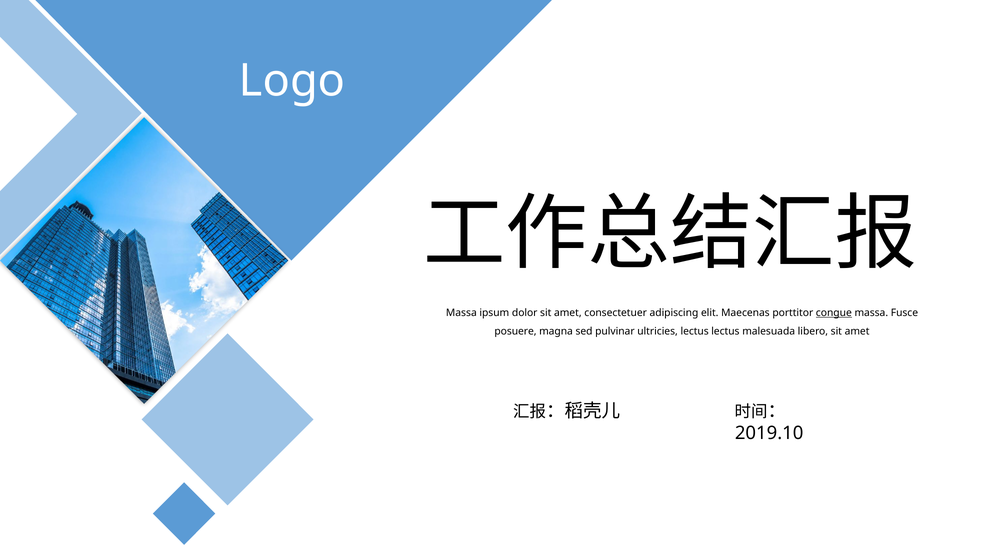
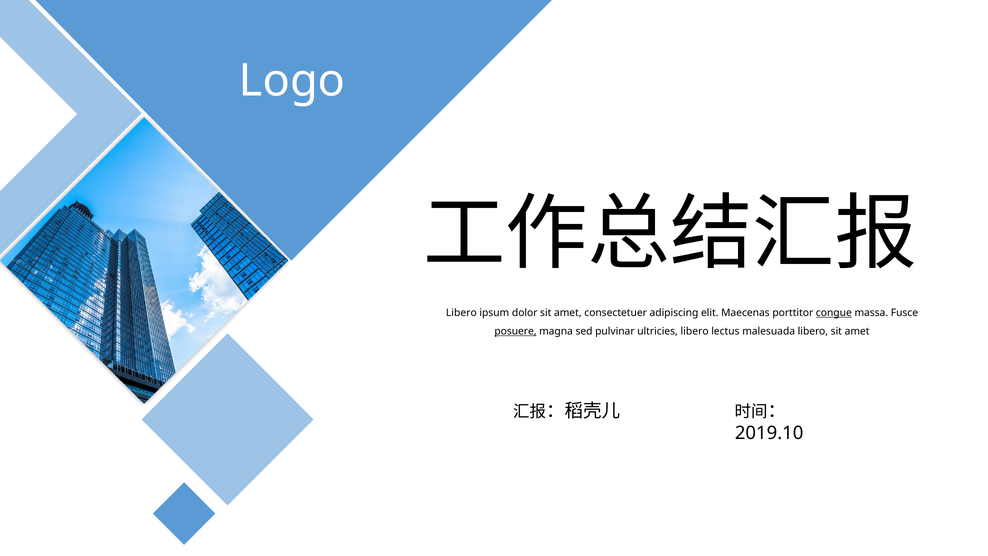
Massa: Massa -> Libero (461, 312)
posuere underline: none -> present (515, 331)
ultricies lectus: lectus -> libero (695, 331)
